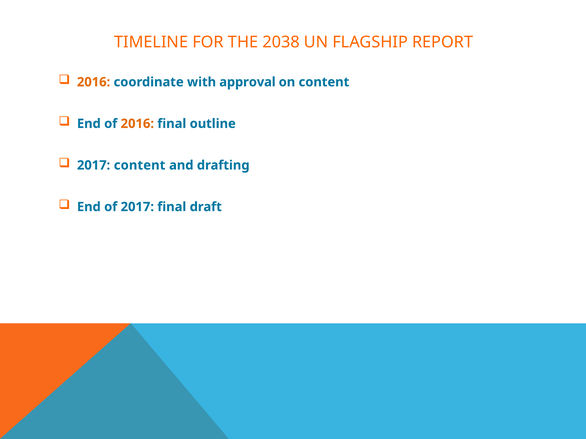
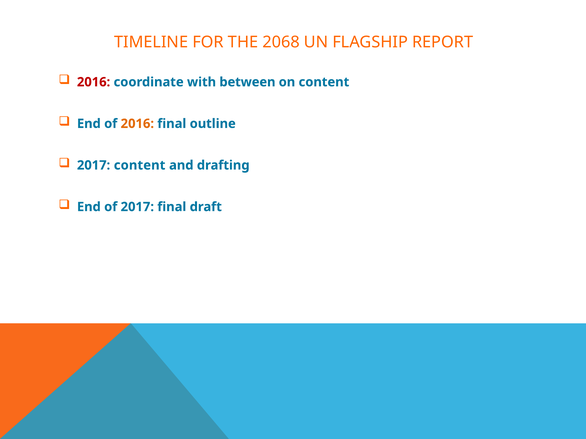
2038: 2038 -> 2068 (281, 42)
2016 colour: orange -> red (94, 82)
approval: approval -> between (247, 82)
